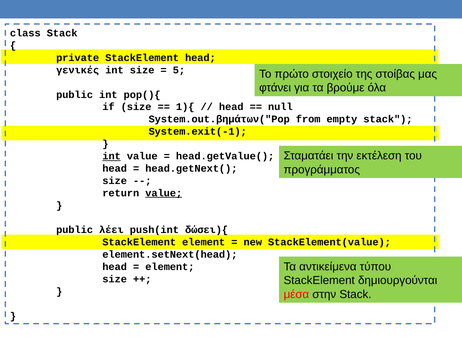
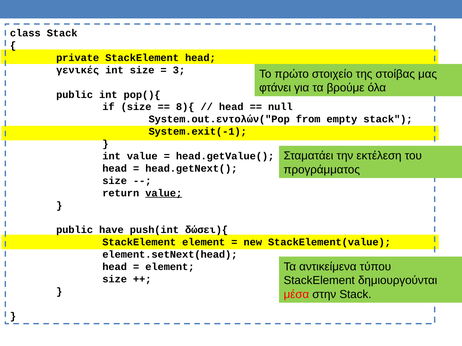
5: 5 -> 3 (179, 70)
1){: 1){ -> 8){ (185, 107)
System.out.βημάτων("Pop: System.out.βημάτων("Pop -> System.out.εντολών("Pop (219, 119)
int underline: present -> none (112, 156)
λέει: λέει -> have (111, 230)
